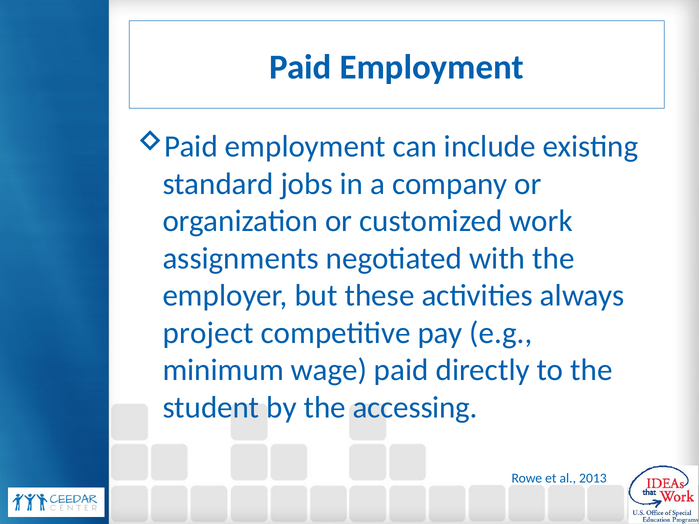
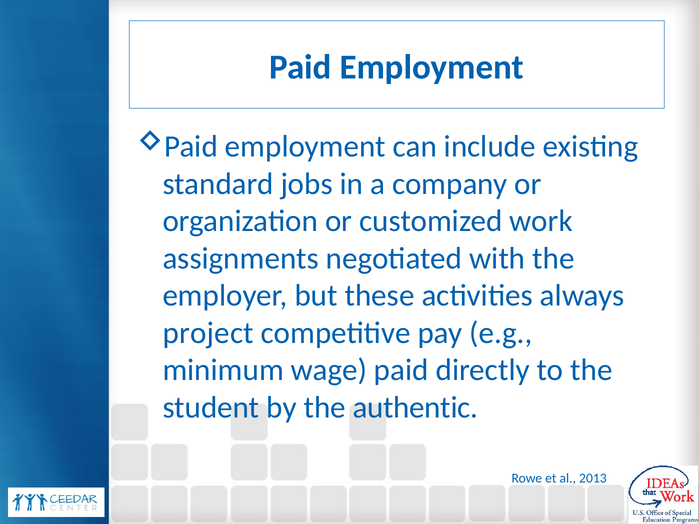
accessing: accessing -> authentic (415, 408)
